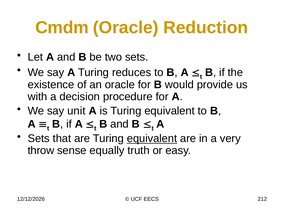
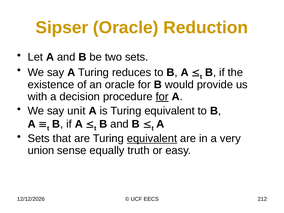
Cmdm: Cmdm -> Sipser (62, 27)
for underline: none -> present (162, 97)
throw: throw -> union (41, 150)
